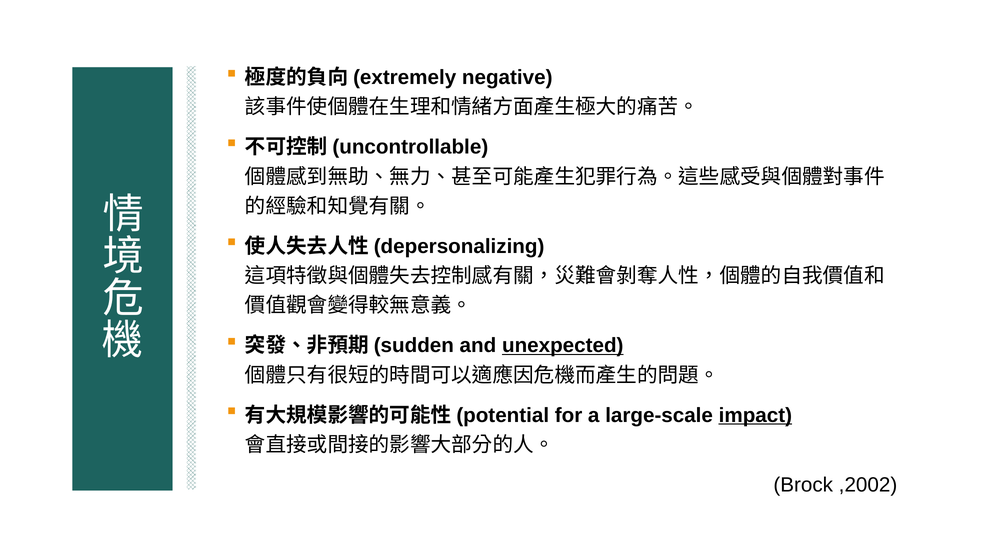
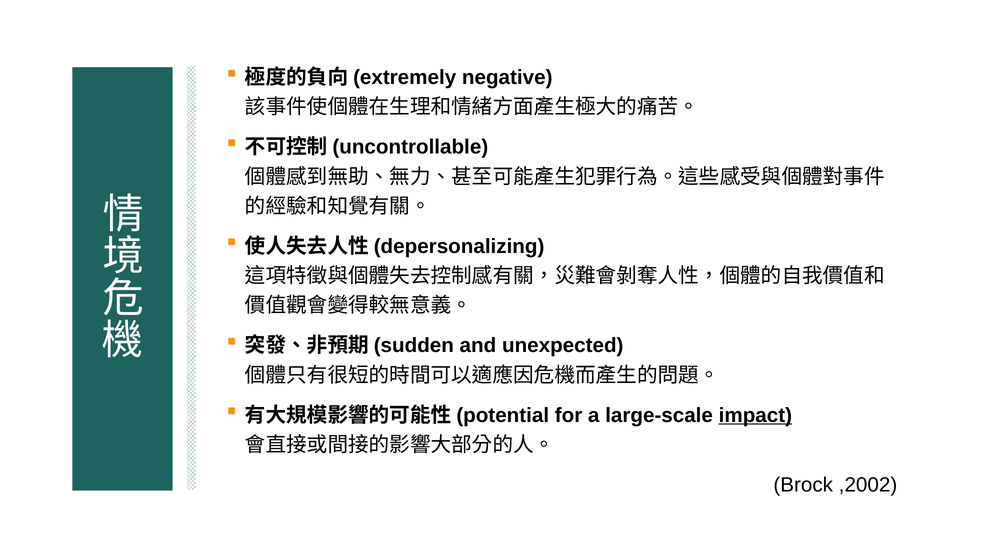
unexpected underline: present -> none (563, 346)
